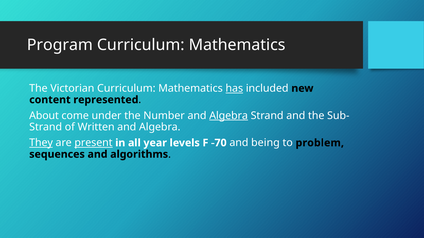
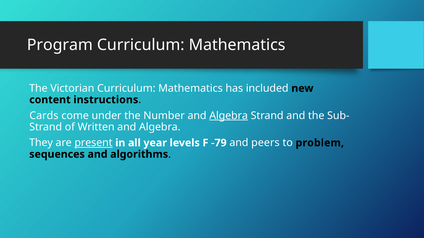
has underline: present -> none (234, 89)
represented: represented -> instructions (106, 100)
About: About -> Cards (44, 116)
They underline: present -> none (41, 143)
-70: -70 -> -79 (219, 143)
being: being -> peers (265, 143)
